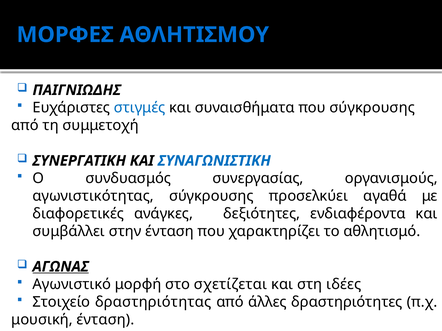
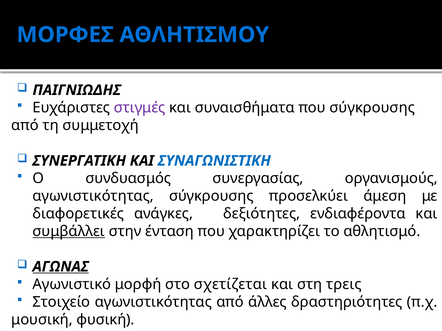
στιγμές colour: blue -> purple (140, 108)
αγαθά: αγαθά -> άμεση (385, 196)
συμβάλλει underline: none -> present (69, 232)
ιδέες: ιδέες -> τρεις (344, 285)
Στοιχείο δραστηριότητας: δραστηριότητας -> αγωνιστικότητας (153, 302)
μουσική ένταση: ένταση -> φυσική (106, 320)
